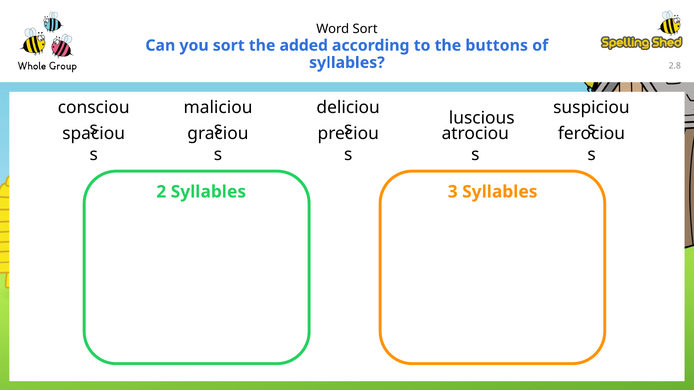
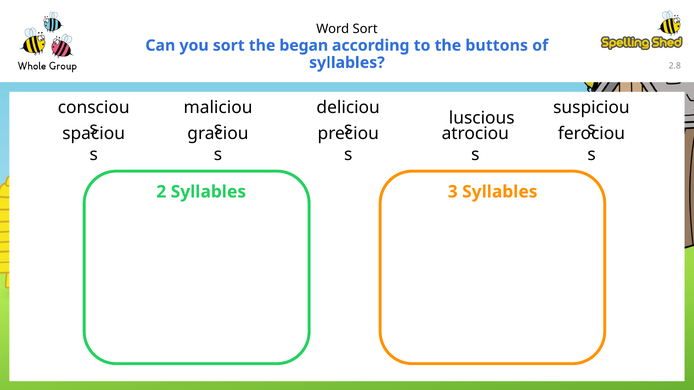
added: added -> began (304, 46)
